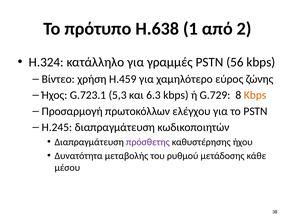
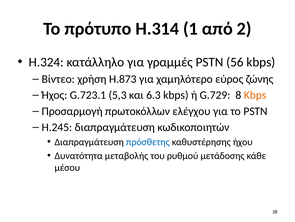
H.638: H.638 -> H.314 (157, 29)
H.459: H.459 -> H.873 (123, 79)
πρόσθετης colour: purple -> blue (148, 142)
